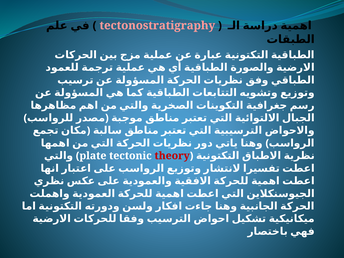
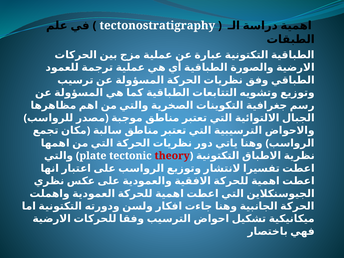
tectonostratigraphy colour: pink -> white (157, 26)
